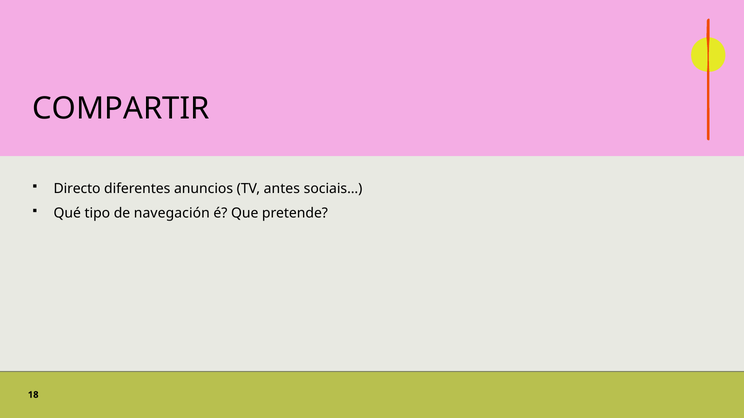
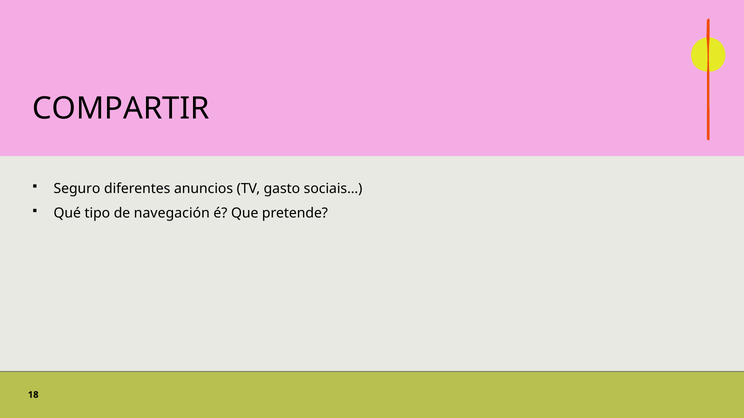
Directo: Directo -> Seguro (77, 189)
antes: antes -> gasto (282, 189)
